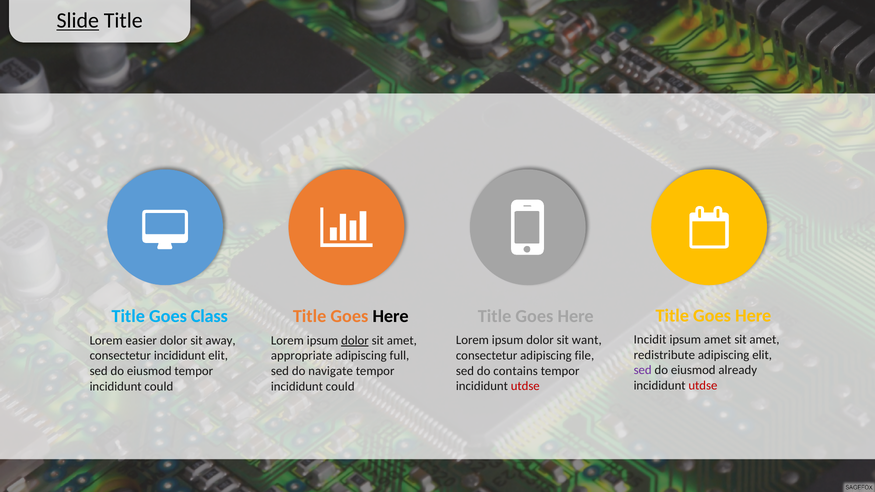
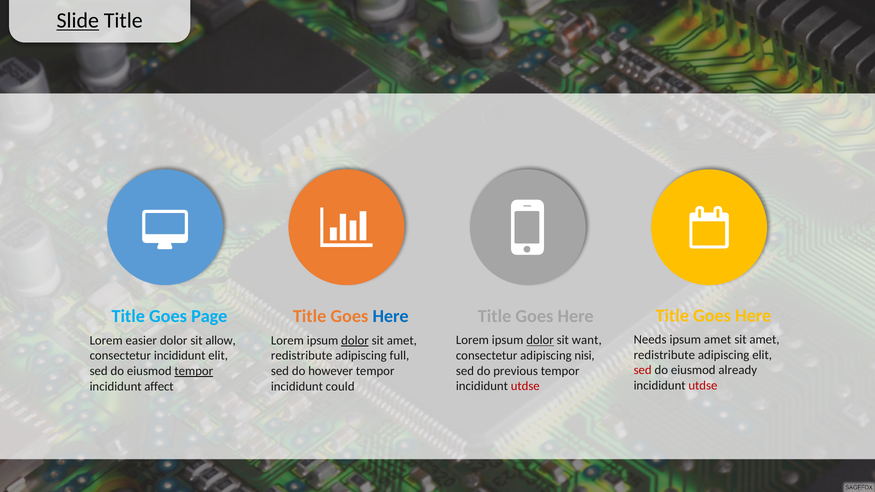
Class: Class -> Page (209, 317)
Here colour: black -> blue (391, 317)
Incidit: Incidit -> Needs (650, 340)
dolor underline: none -> present (540, 340)
away: away -> allow (221, 341)
file: file -> nisi (585, 356)
appropriate: appropriate -> redistribute (302, 356)
sed colour: purple -> red (643, 370)
contains: contains -> previous (516, 371)
tempor underline: none -> present (194, 371)
navigate: navigate -> however (331, 371)
could: could -> affect (159, 386)
